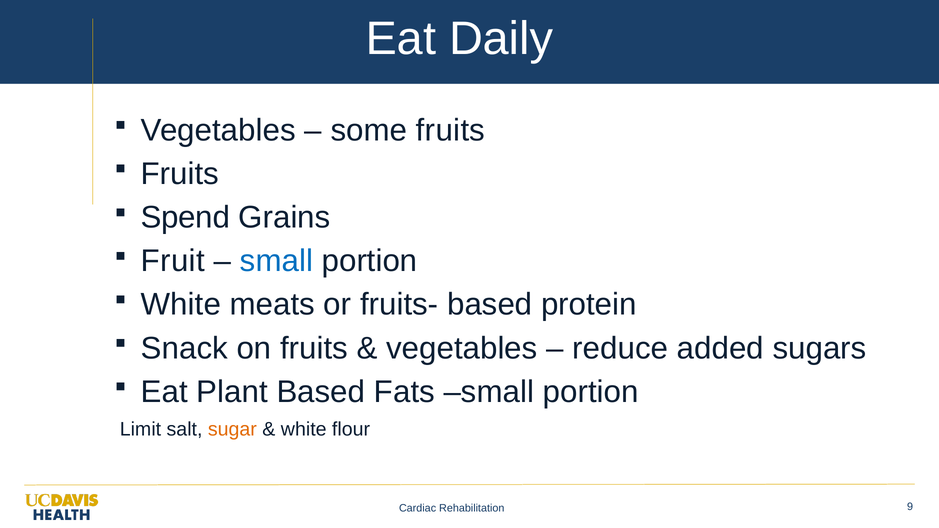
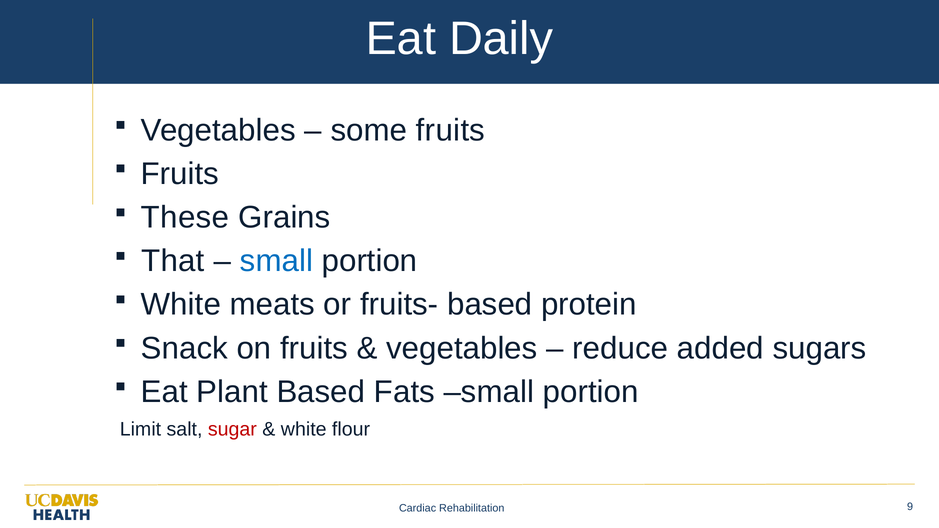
Spend: Spend -> These (185, 217)
Fruit: Fruit -> That (173, 261)
sugar colour: orange -> red (232, 429)
